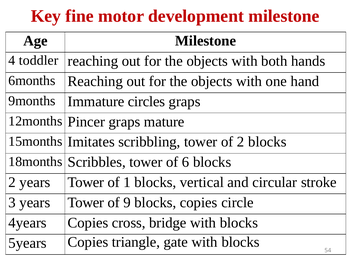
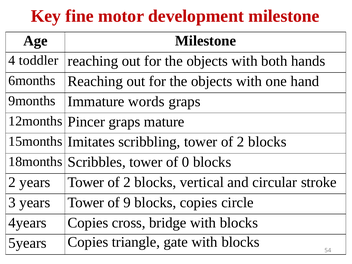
circles: circles -> words (146, 101)
6: 6 -> 0 (186, 162)
years Tower of 1: 1 -> 2 (127, 182)
